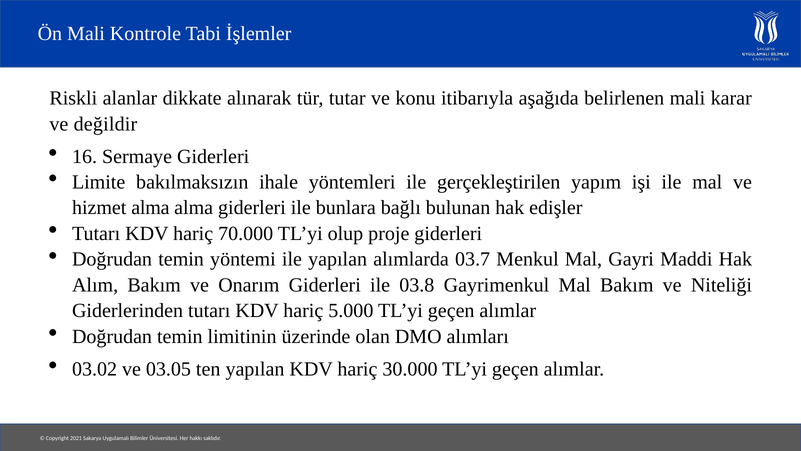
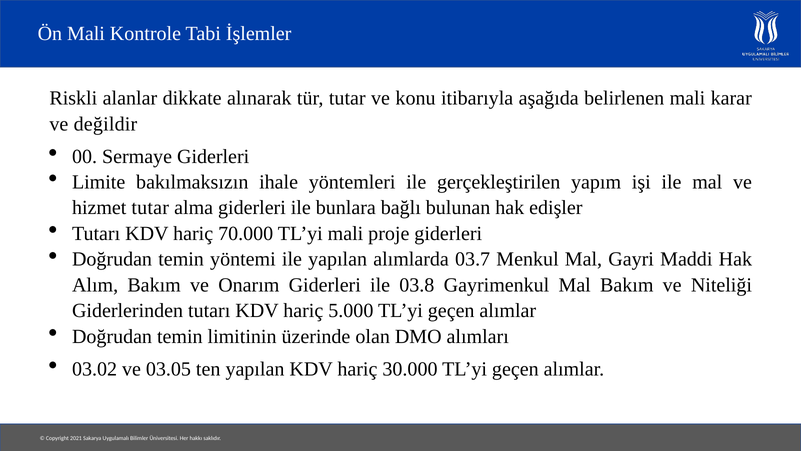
16: 16 -> 00 (85, 156)
hizmet alma: alma -> tutar (150, 208)
TL’yi olup: olup -> mali (345, 233)
